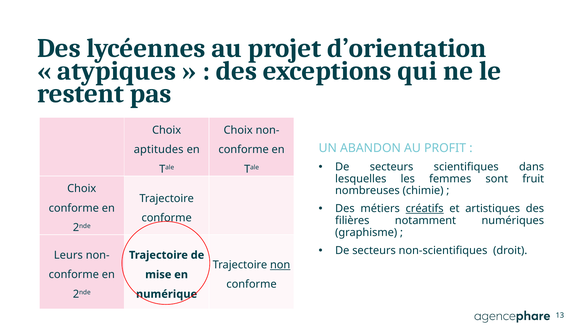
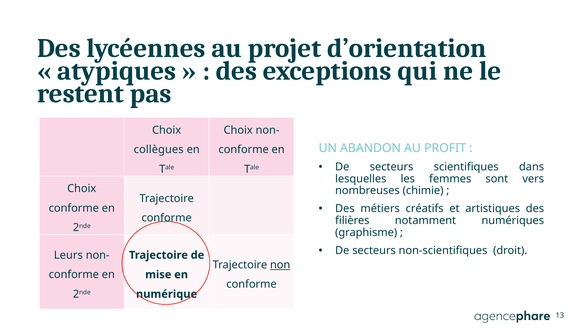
aptitudes: aptitudes -> collègues (159, 149)
fruit: fruit -> vers (533, 179)
créatifs underline: present -> none (425, 209)
